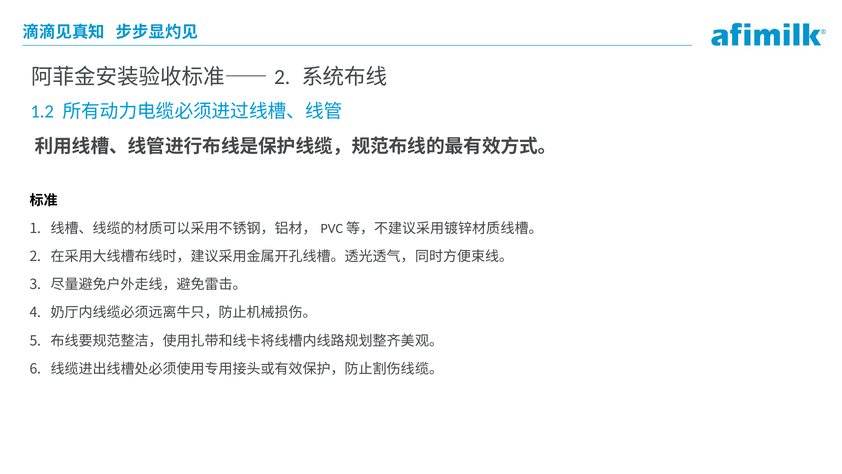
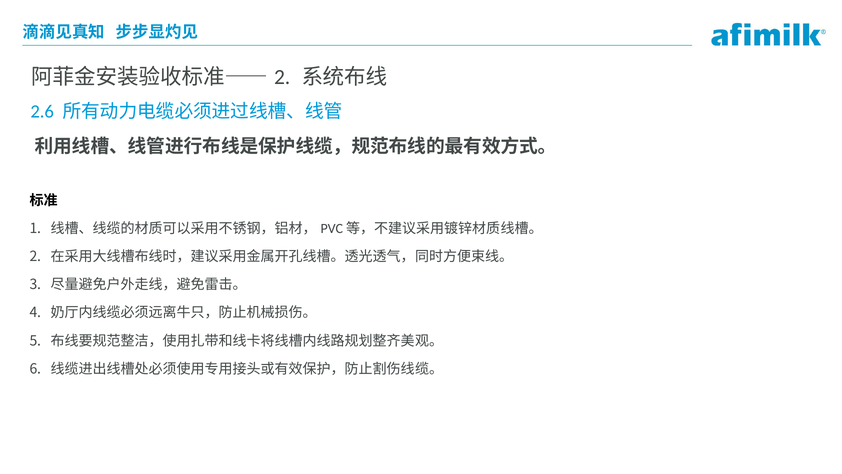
1.2: 1.2 -> 2.6 (42, 112)
